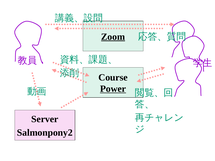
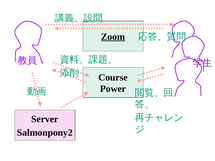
Power underline: present -> none (113, 89)
